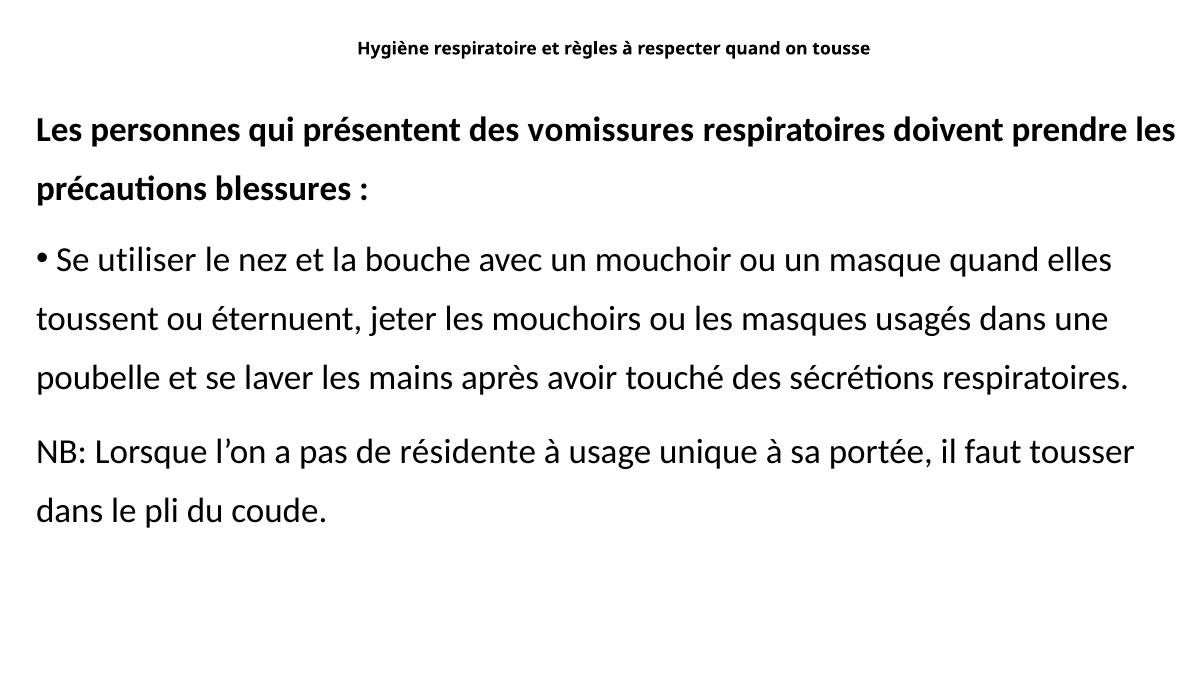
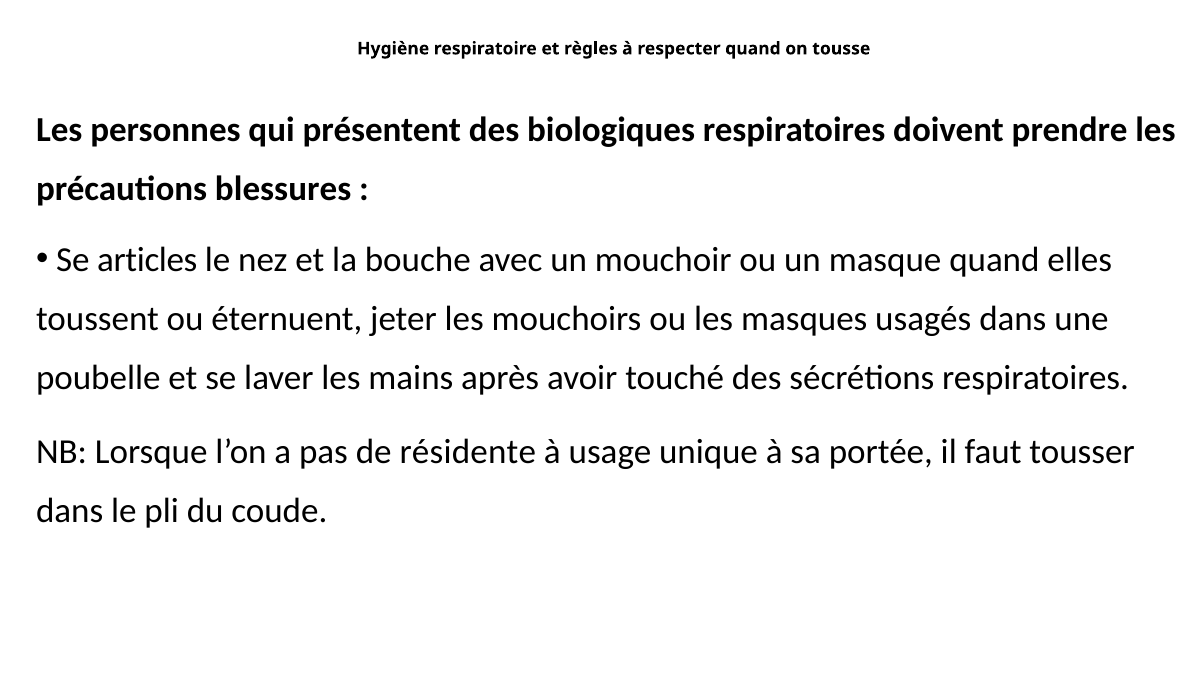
vomissures: vomissures -> biologiques (611, 130)
utiliser: utiliser -> articles (147, 260)
